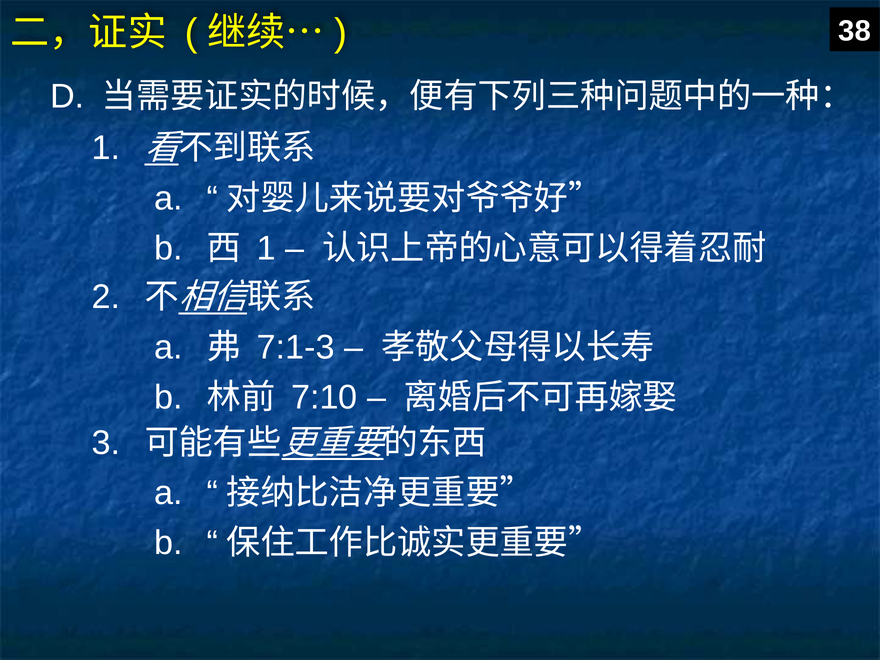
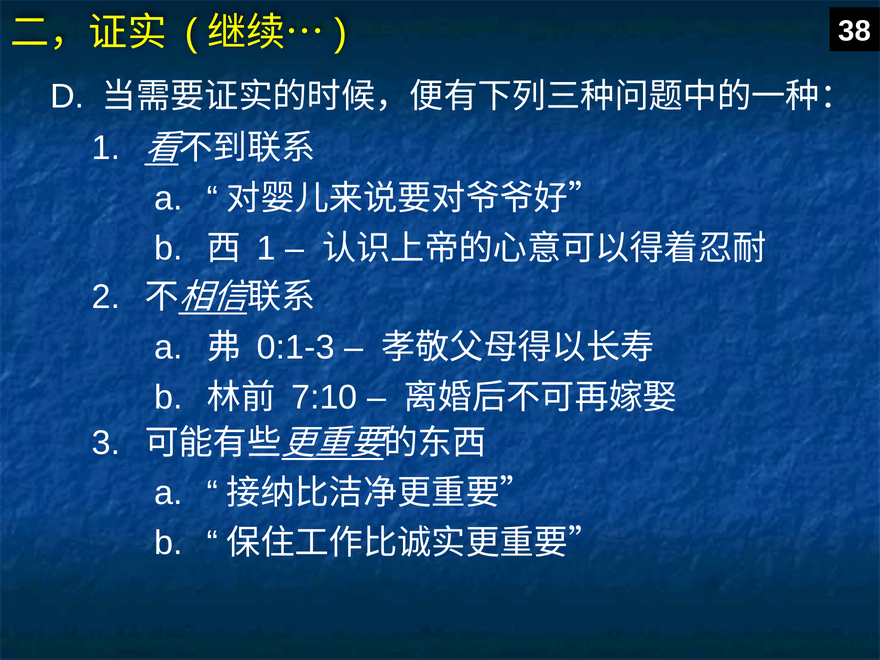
7:1-3: 7:1-3 -> 0:1-3 (296, 347)
